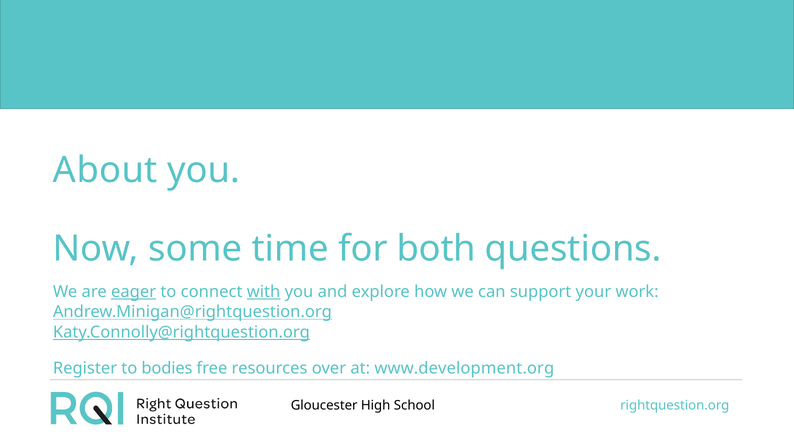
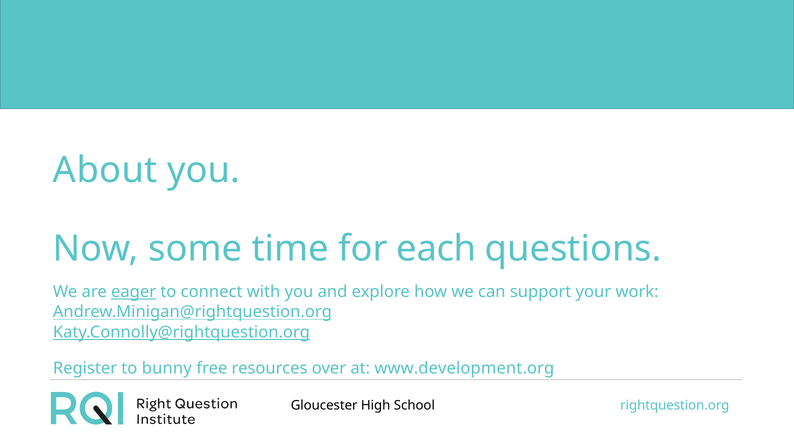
both: both -> each (436, 249)
with underline: present -> none (264, 292)
bodies: bodies -> bunny (167, 369)
